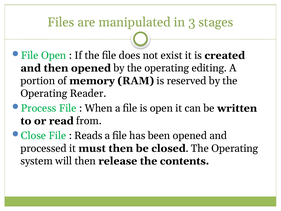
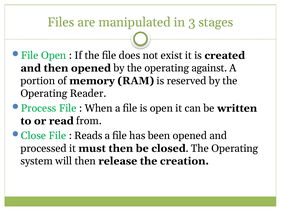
editing: editing -> against (209, 68)
contents: contents -> creation (184, 161)
